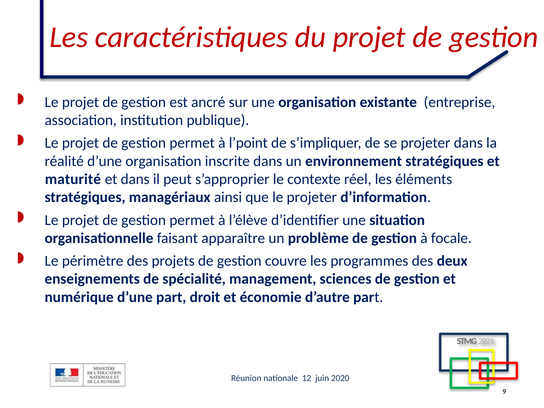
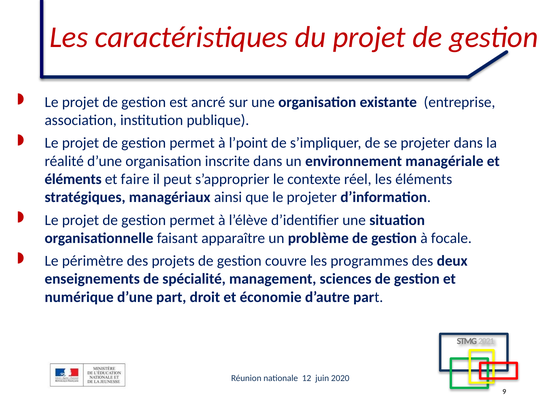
environnement stratégiques: stratégiques -> managériale (444, 161)
maturité: maturité -> éléments (73, 179)
et dans: dans -> faire (135, 179)
